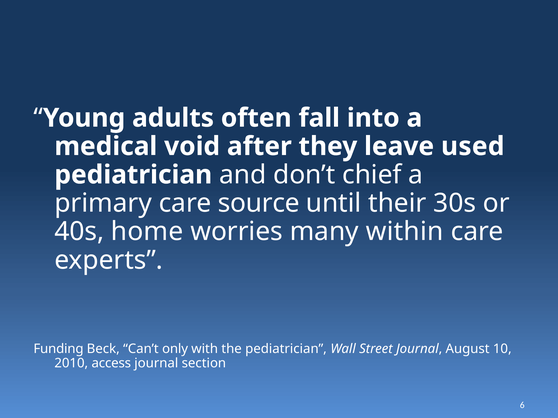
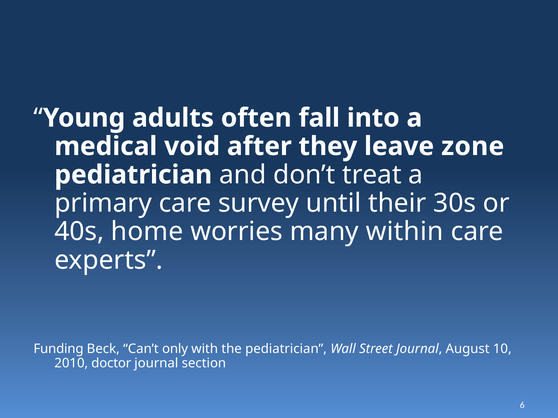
used: used -> zone (473, 147)
chief: chief -> treat (372, 175)
source: source -> survey (259, 203)
access: access -> doctor (111, 364)
